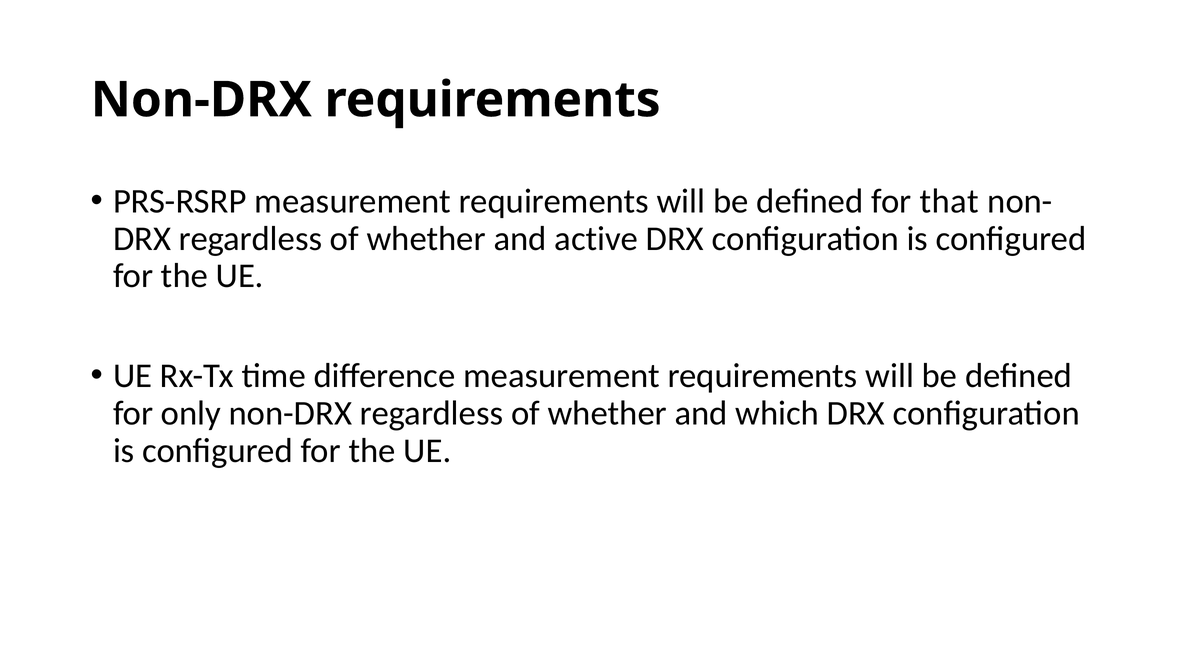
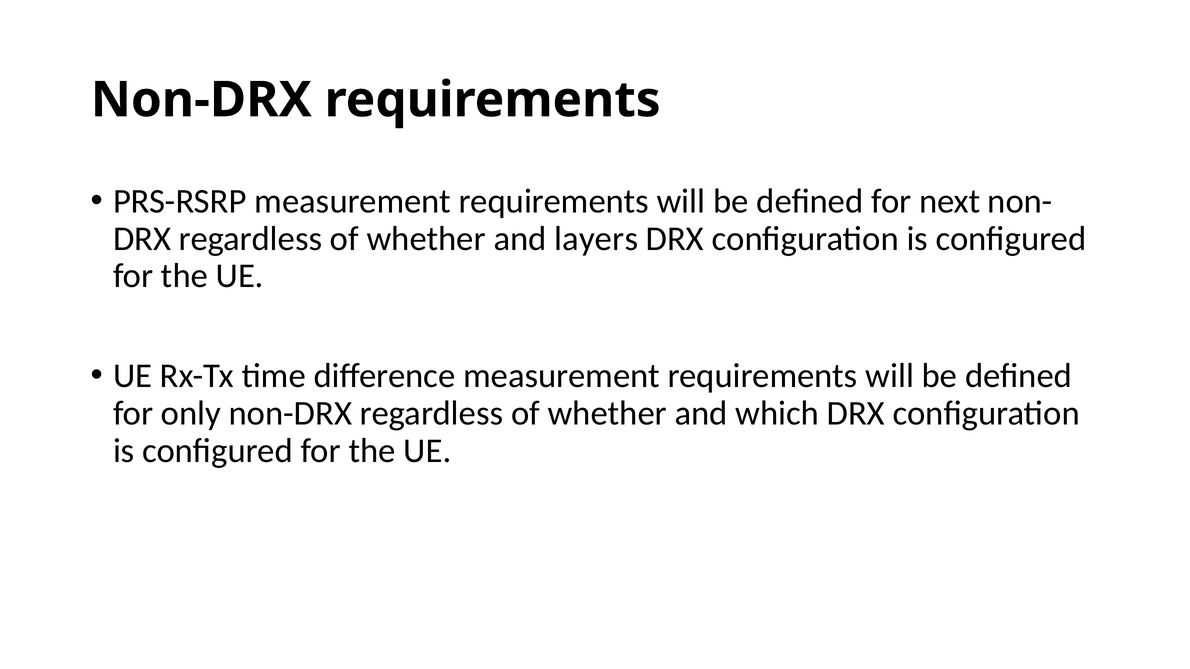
that: that -> next (950, 201)
active: active -> layers (596, 239)
